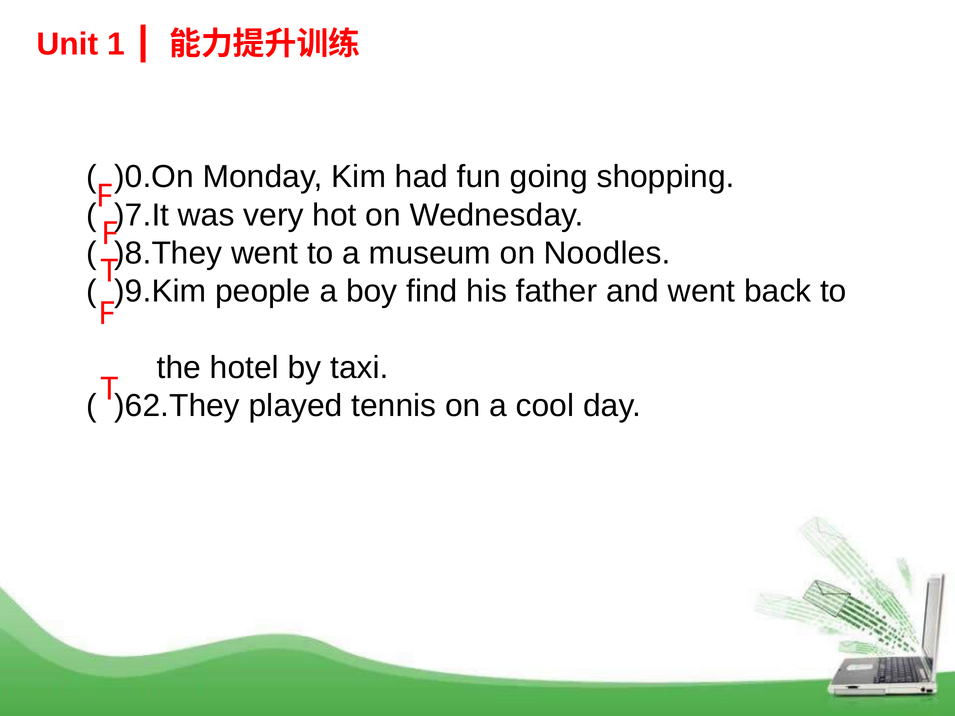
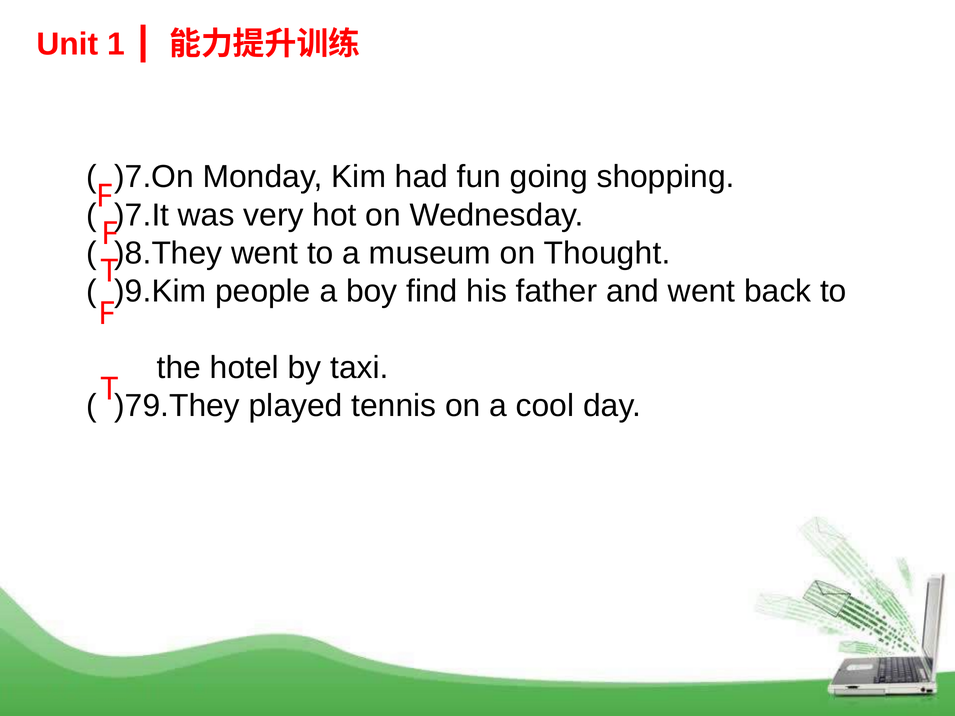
)0.On: )0.On -> )7.On (154, 177)
Noodles: Noodles -> Thought (607, 253)
)62.They: )62.They -> )79.They (177, 406)
